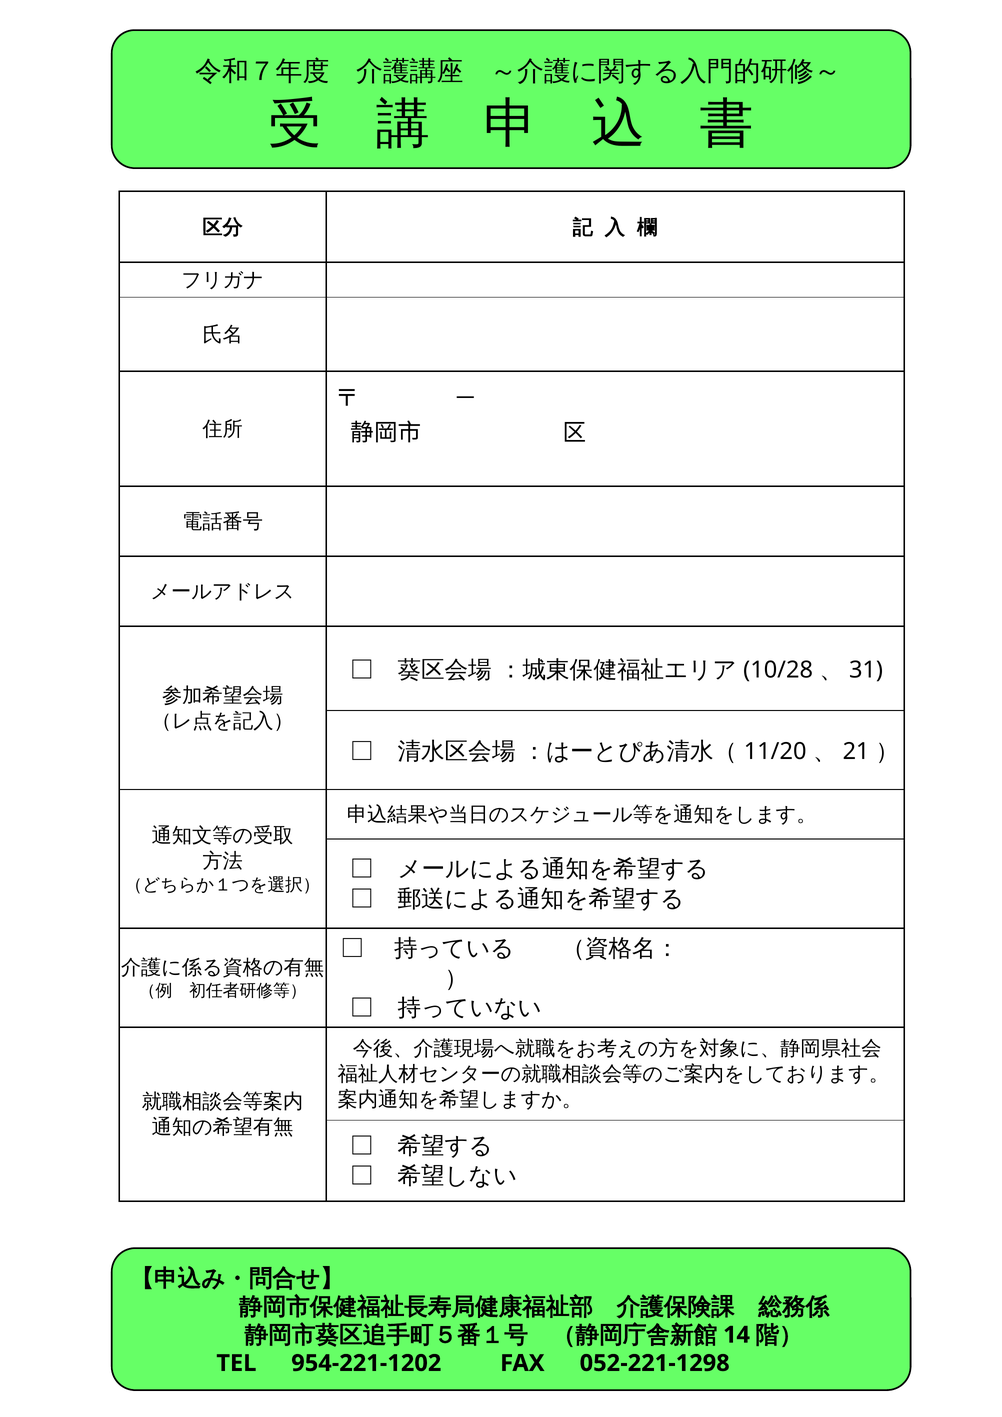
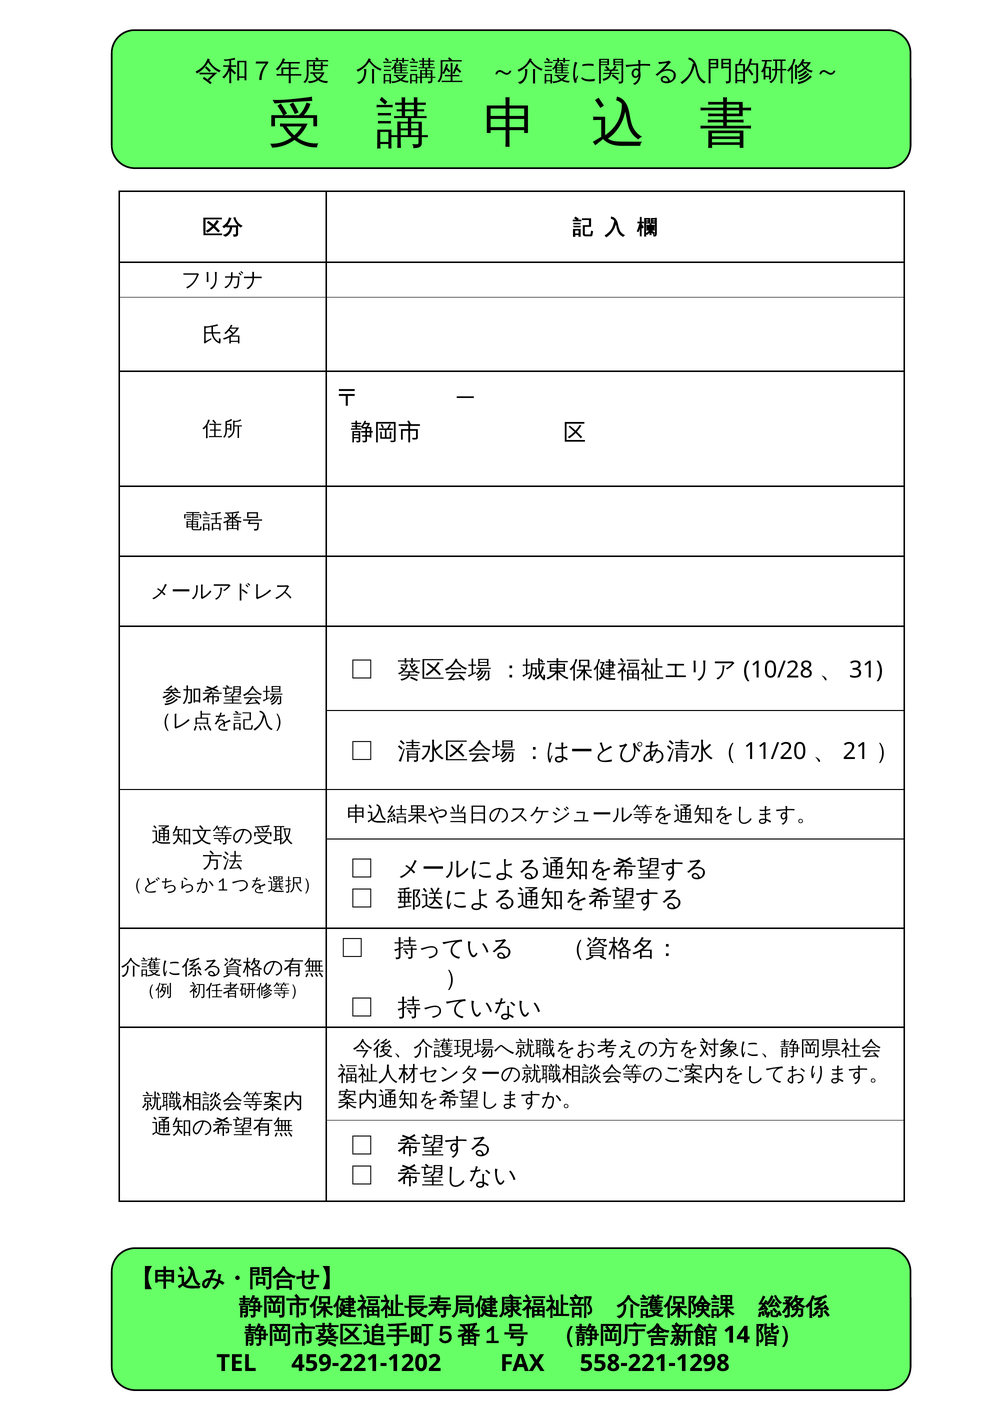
954-221-1202: 954-221-1202 -> 459-221-1202 (366, 1363)
052-221-1298: 052-221-1298 -> 558-221-1298 (655, 1363)
